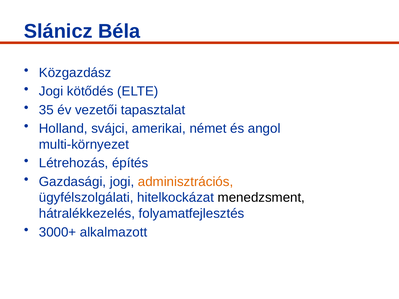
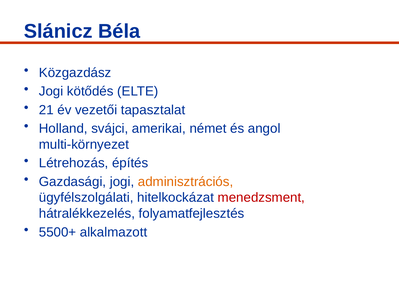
35: 35 -> 21 (46, 110)
menedzsment colour: black -> red (261, 198)
3000+: 3000+ -> 5500+ (58, 232)
